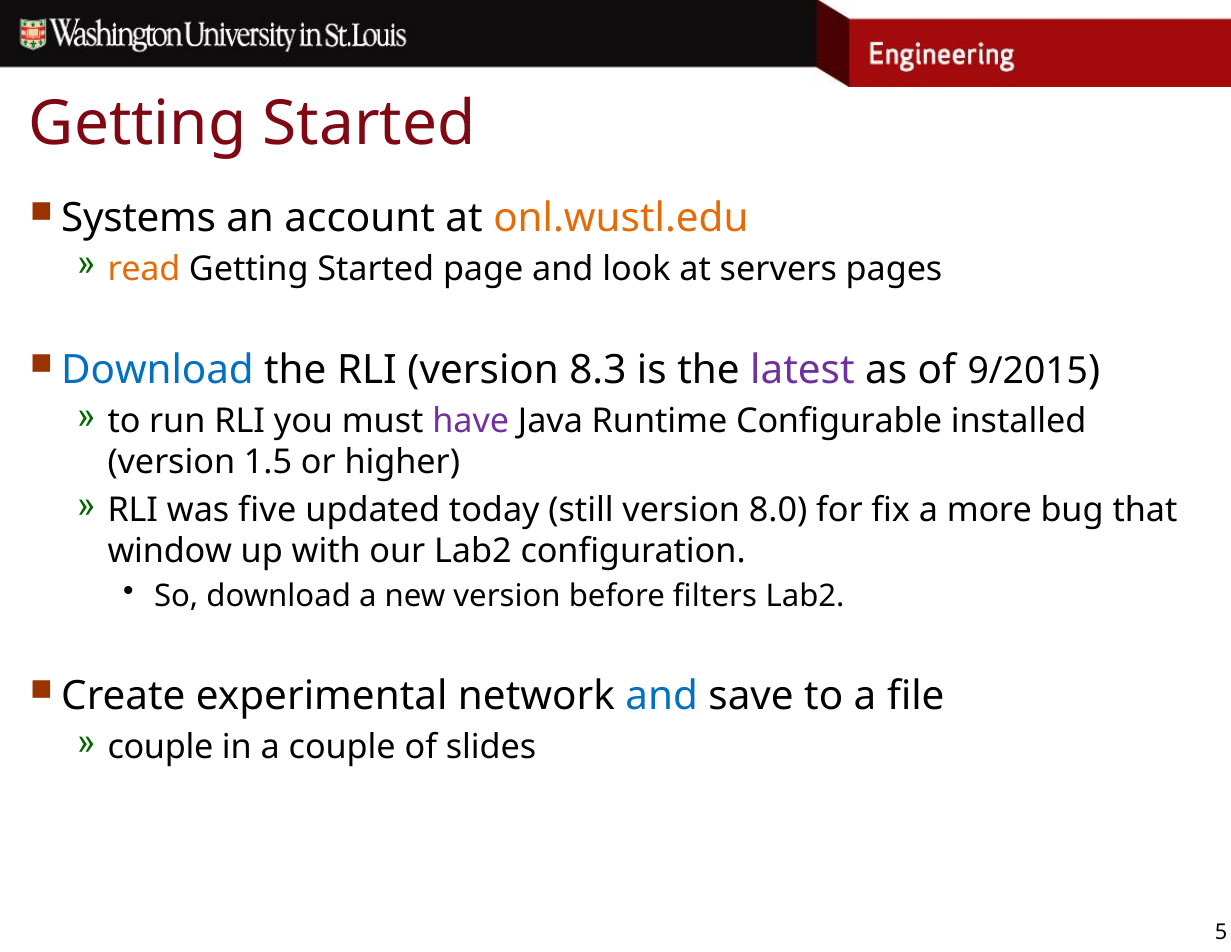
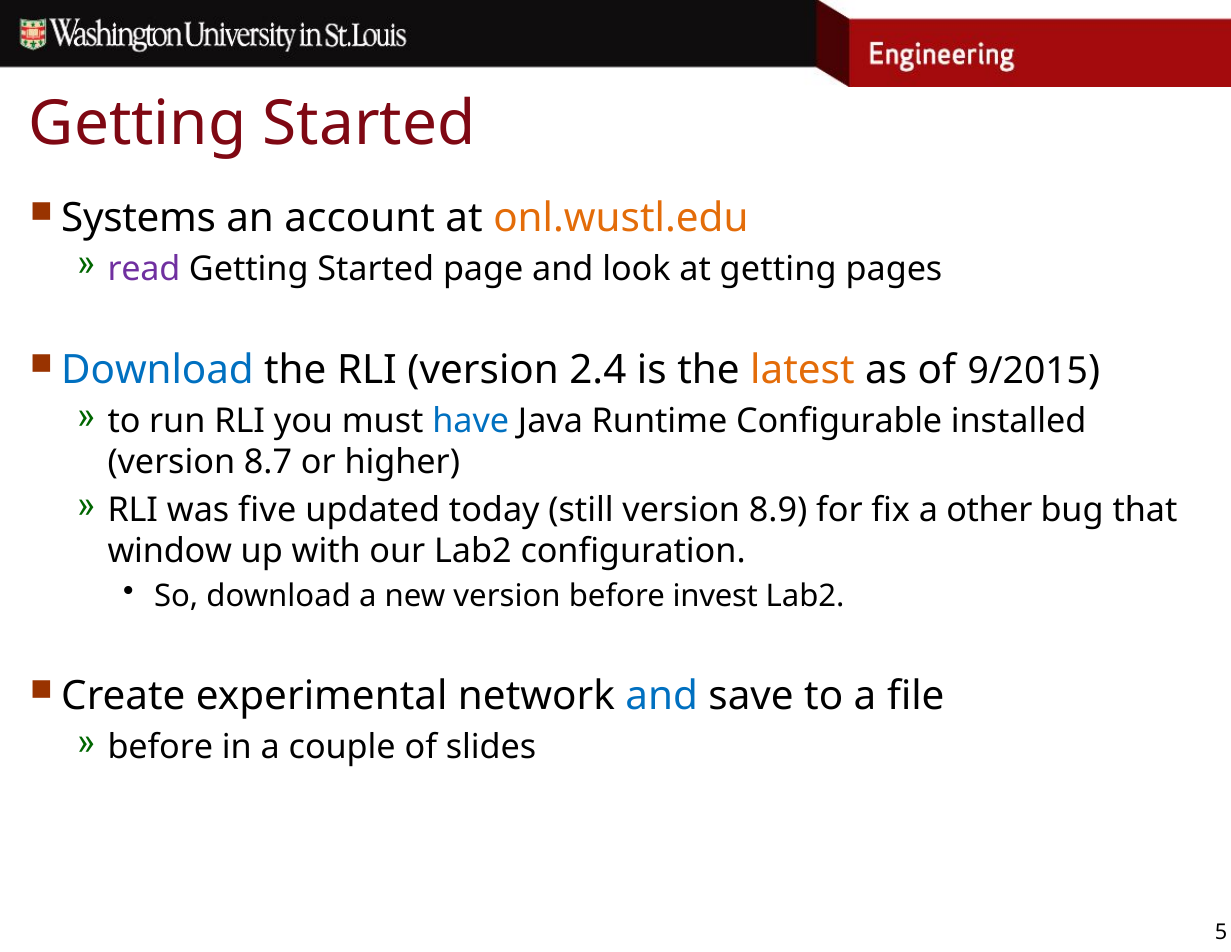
read colour: orange -> purple (144, 269)
at servers: servers -> getting (778, 269)
8.3: 8.3 -> 2.4 (598, 370)
latest colour: purple -> orange (802, 370)
have colour: purple -> blue (471, 421)
1.5: 1.5 -> 8.7 (268, 462)
8.0: 8.0 -> 8.9 (778, 510)
more: more -> other (989, 510)
filters: filters -> invest (715, 596)
couple: couple -> before (160, 747)
